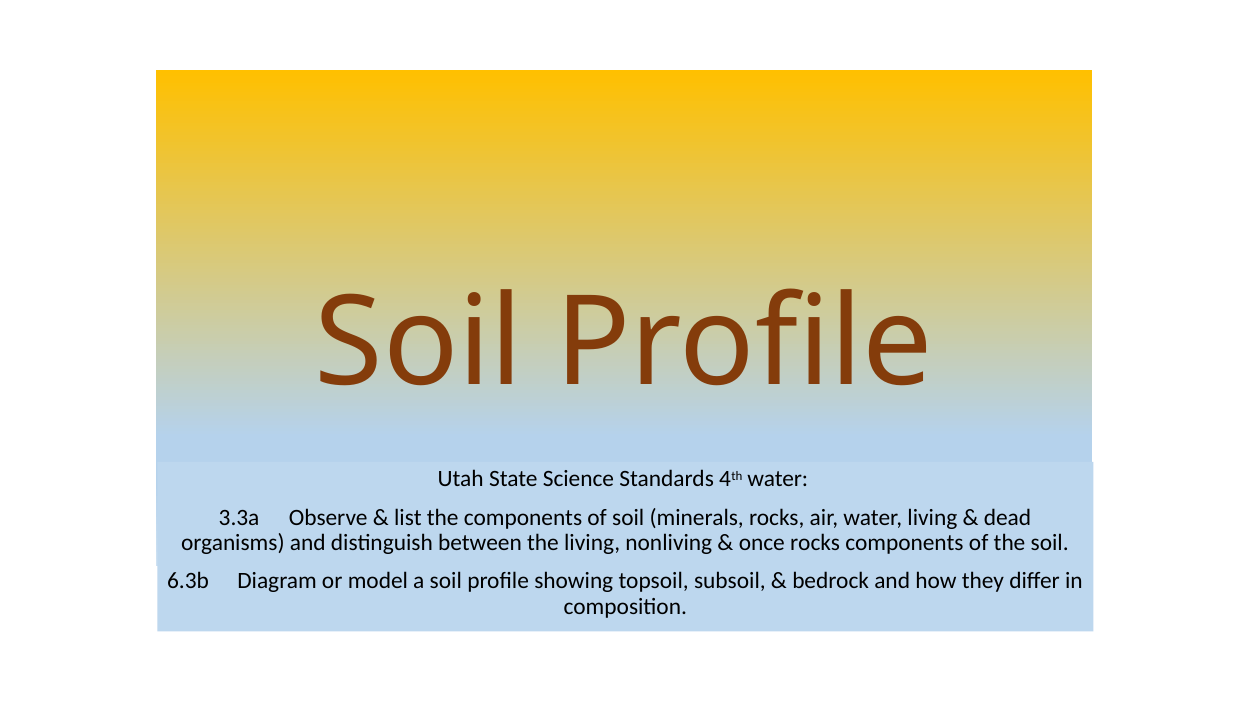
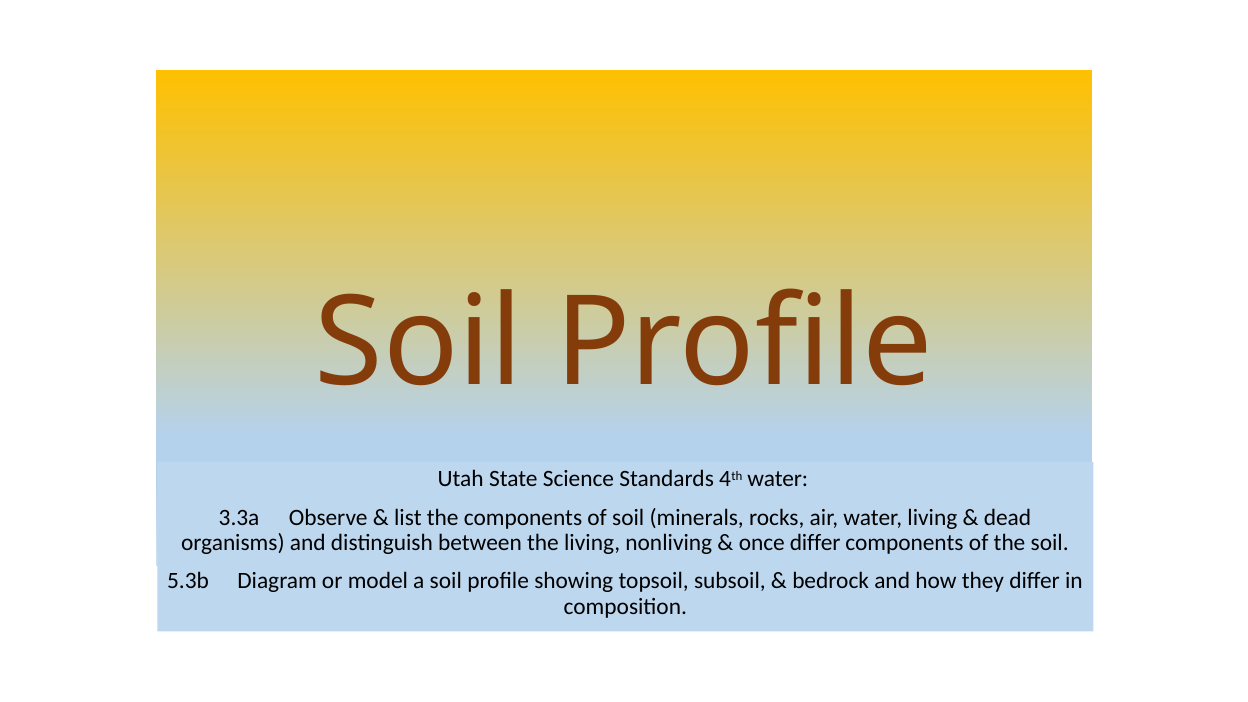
once rocks: rocks -> differ (815, 543)
6.3b: 6.3b -> 5.3b (188, 581)
